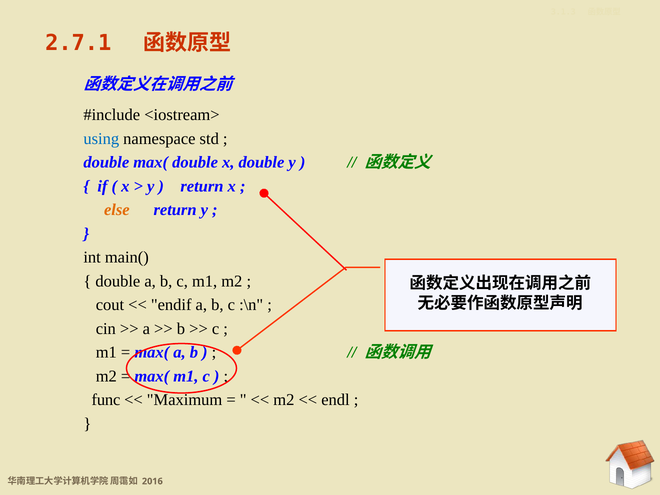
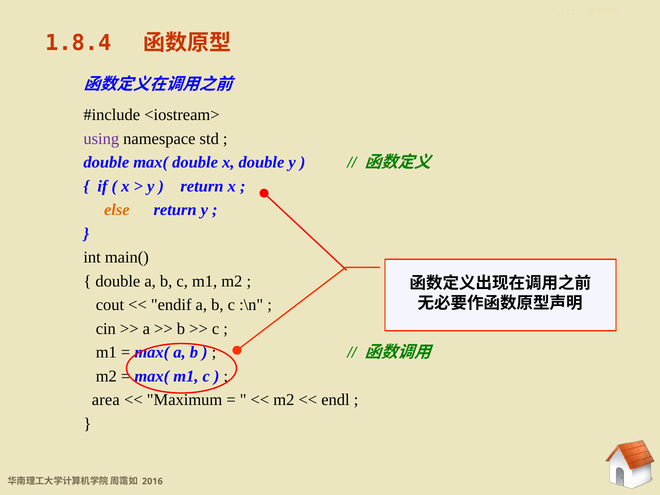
2.7.1: 2.7.1 -> 1.8.4 (78, 43)
using colour: blue -> purple (101, 139)
func: func -> area (106, 400)
